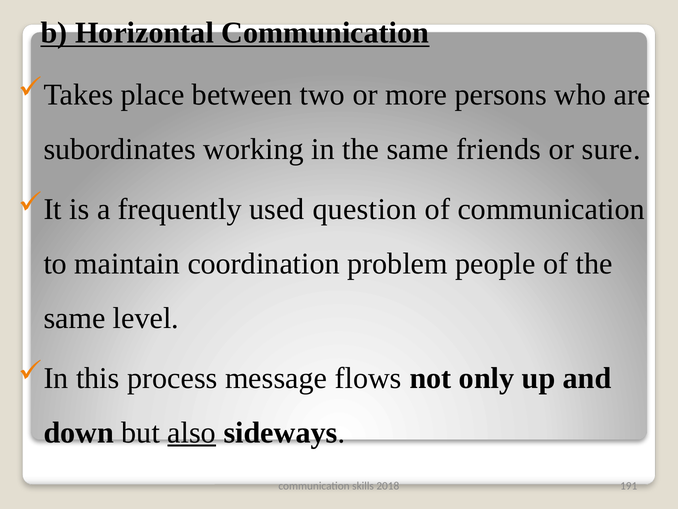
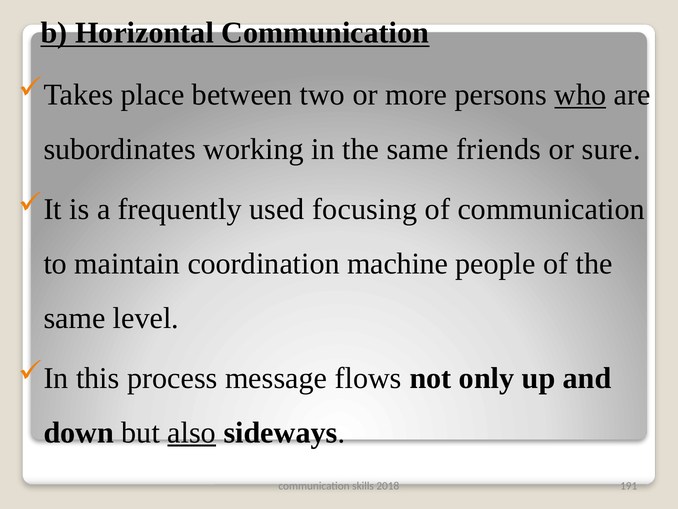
who underline: none -> present (580, 95)
question: question -> focusing (365, 209)
problem: problem -> machine (398, 263)
